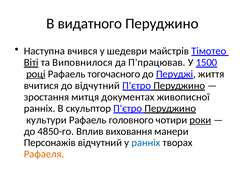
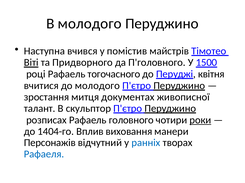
В видатного: видатного -> молодого (90, 24)
шедеври: шедеври -> помістив (127, 51)
Виповнилося: Виповнилося -> Придворного (83, 63)
П'працював: П'працював -> П'головного (157, 63)
році underline: present -> none (36, 74)
життя: життя -> квітня (211, 74)
до відчутний: відчутний -> молодого (97, 86)
ранніх: ранніх -> талант (40, 109)
культури: культури -> розписах (46, 120)
4850-го: 4850-го -> 1404-го (56, 132)
Рафаеля colour: orange -> blue (44, 155)
